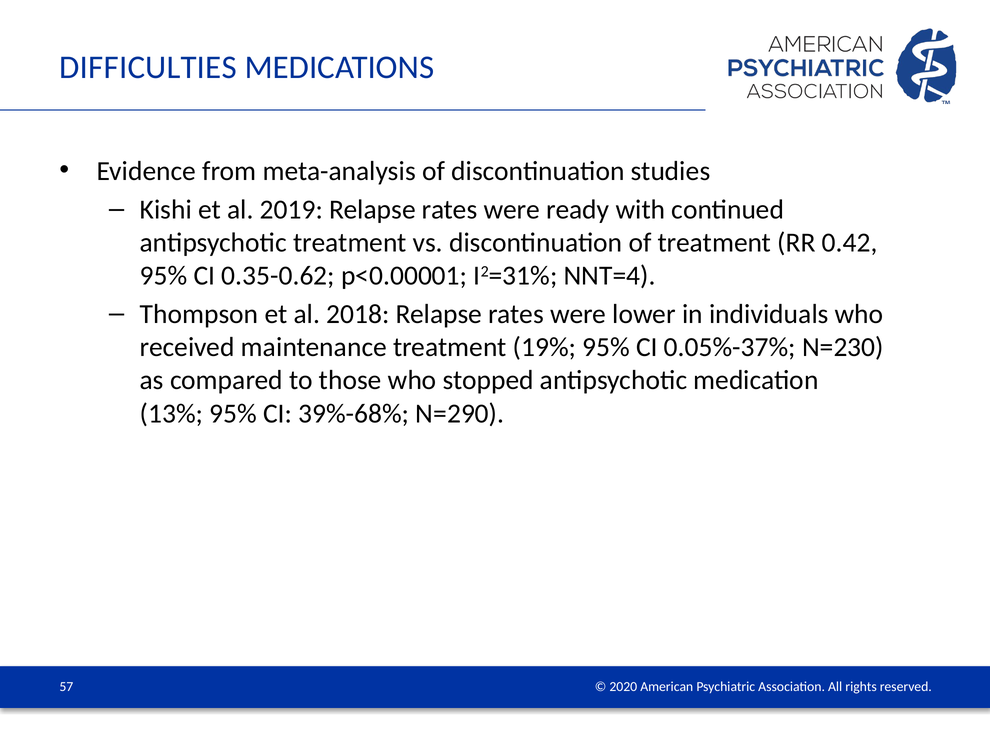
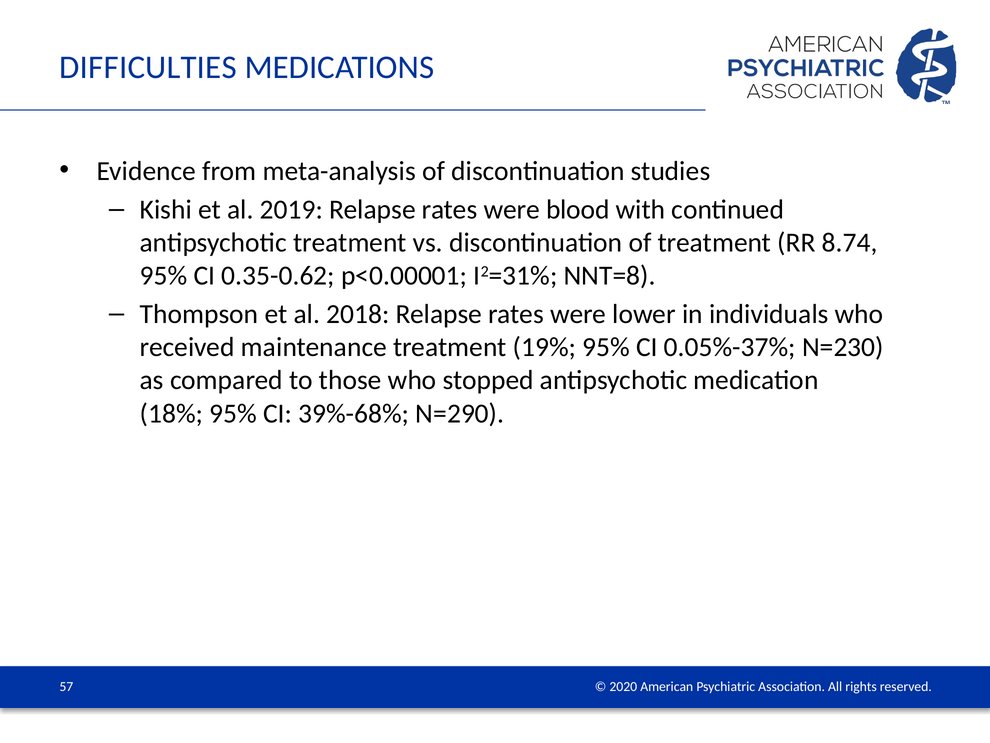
ready: ready -> blood (578, 209)
0.42: 0.42 -> 8.74 (850, 242)
NNT=4: NNT=4 -> NNT=8 (610, 275)
13%: 13% -> 18% (171, 413)
